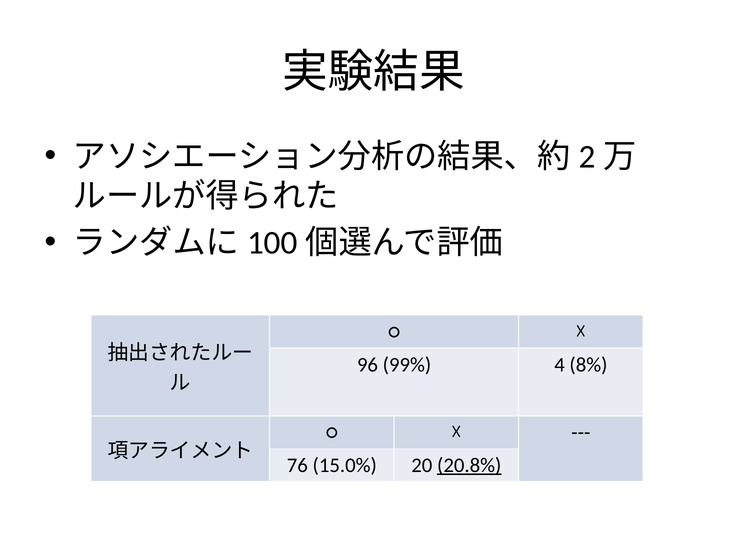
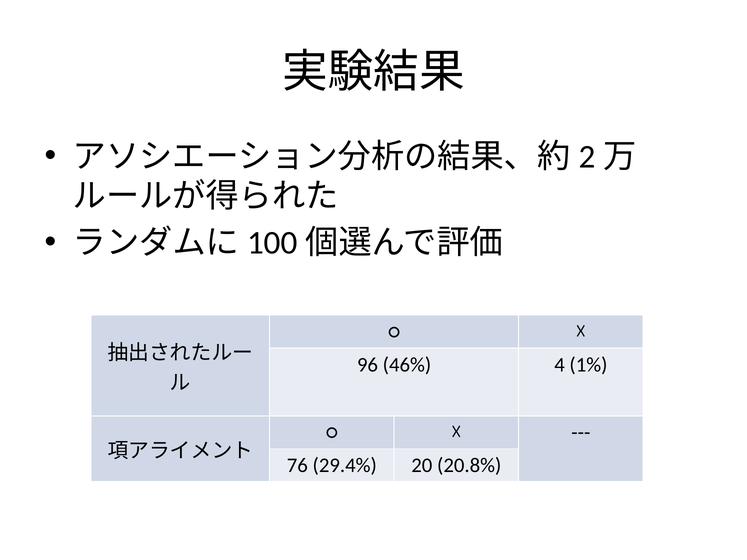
99%: 99% -> 46% (407, 365)
8%: 8% -> 1% (588, 365)
15.0%: 15.0% -> 29.4% (345, 466)
20.8% underline: present -> none (469, 466)
